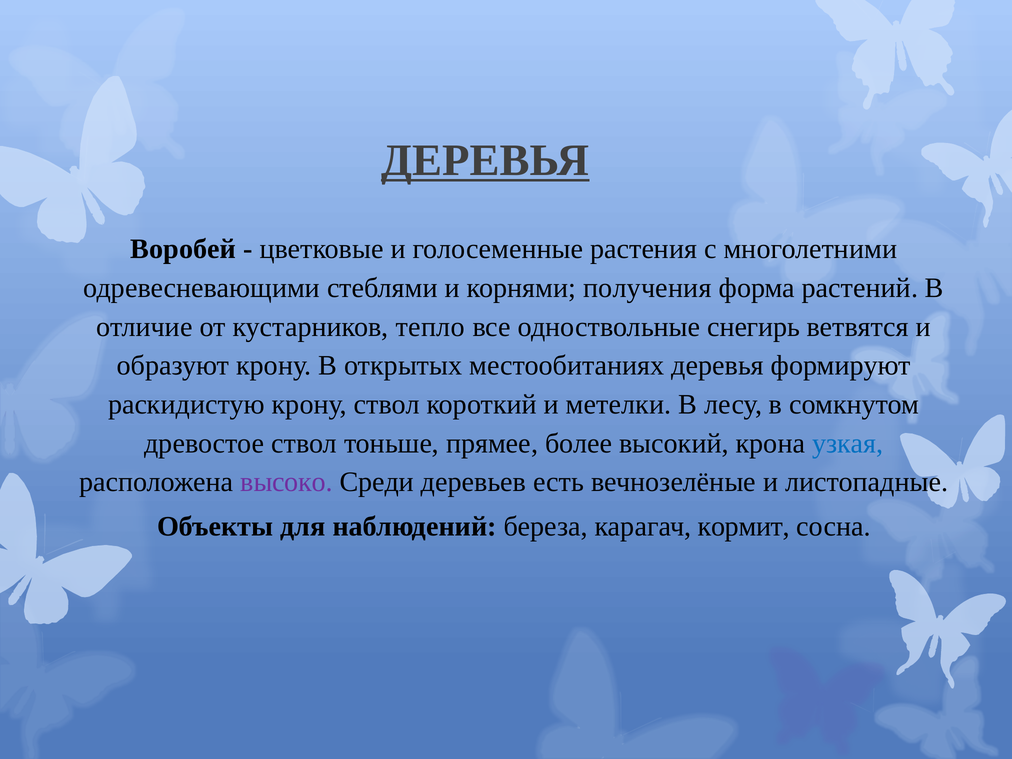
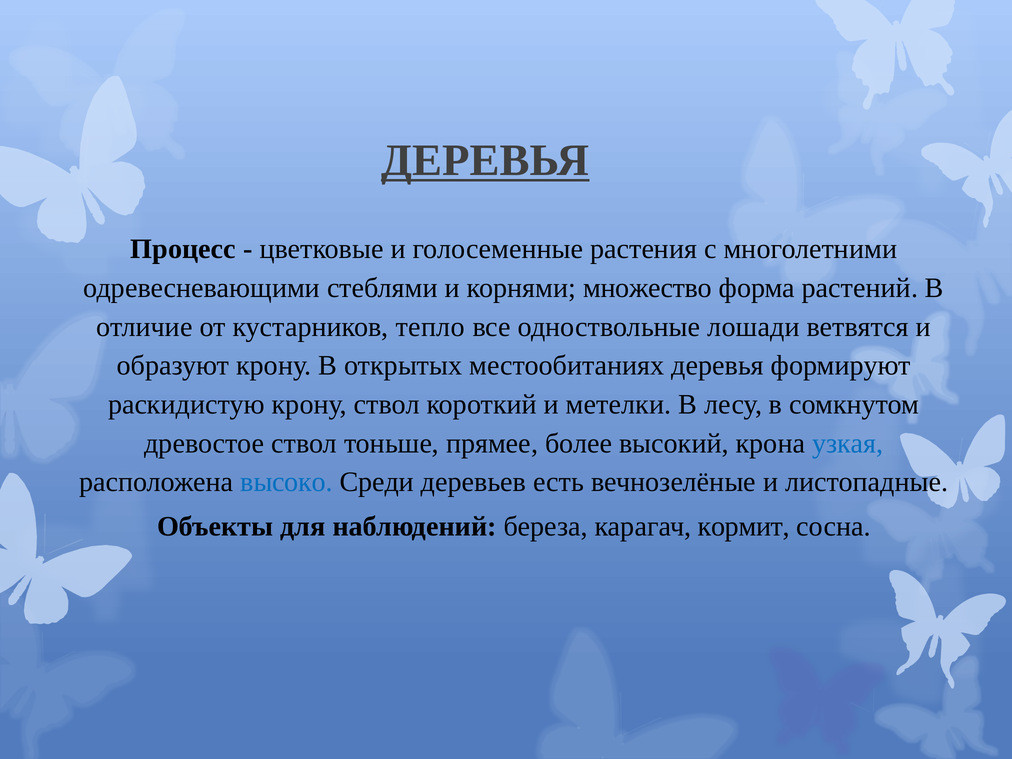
Воробей: Воробей -> Процесс (183, 249)
получения: получения -> множество (648, 288)
снегирь: снегирь -> лошади (753, 327)
высоко colour: purple -> blue (287, 482)
